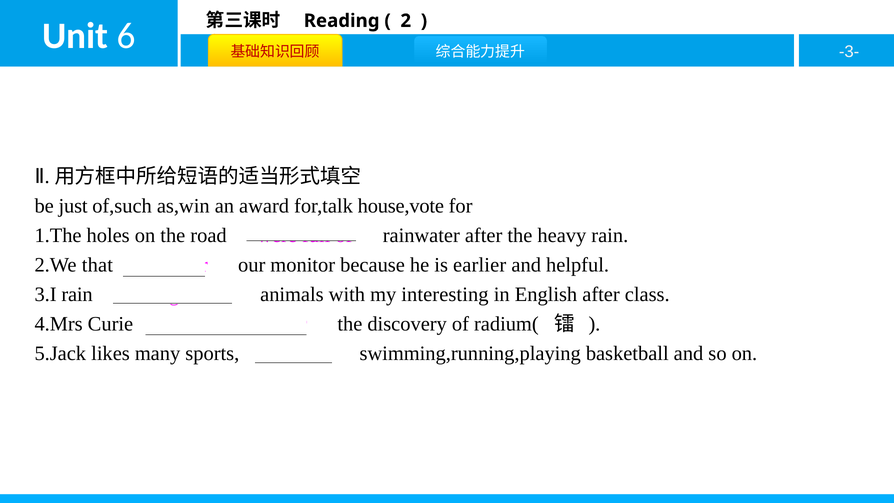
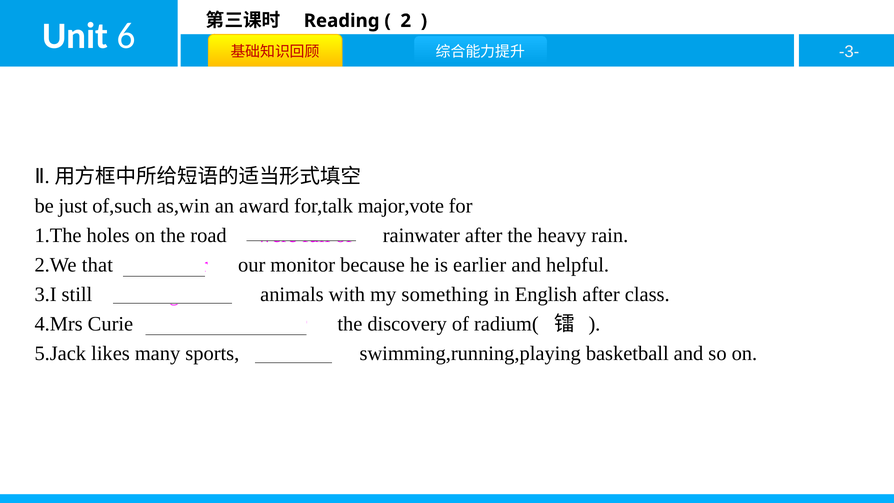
house,vote: house,vote -> major,vote (401, 206)
3.I rain: rain -> still (77, 294)
interesting: interesting -> something (445, 294)
